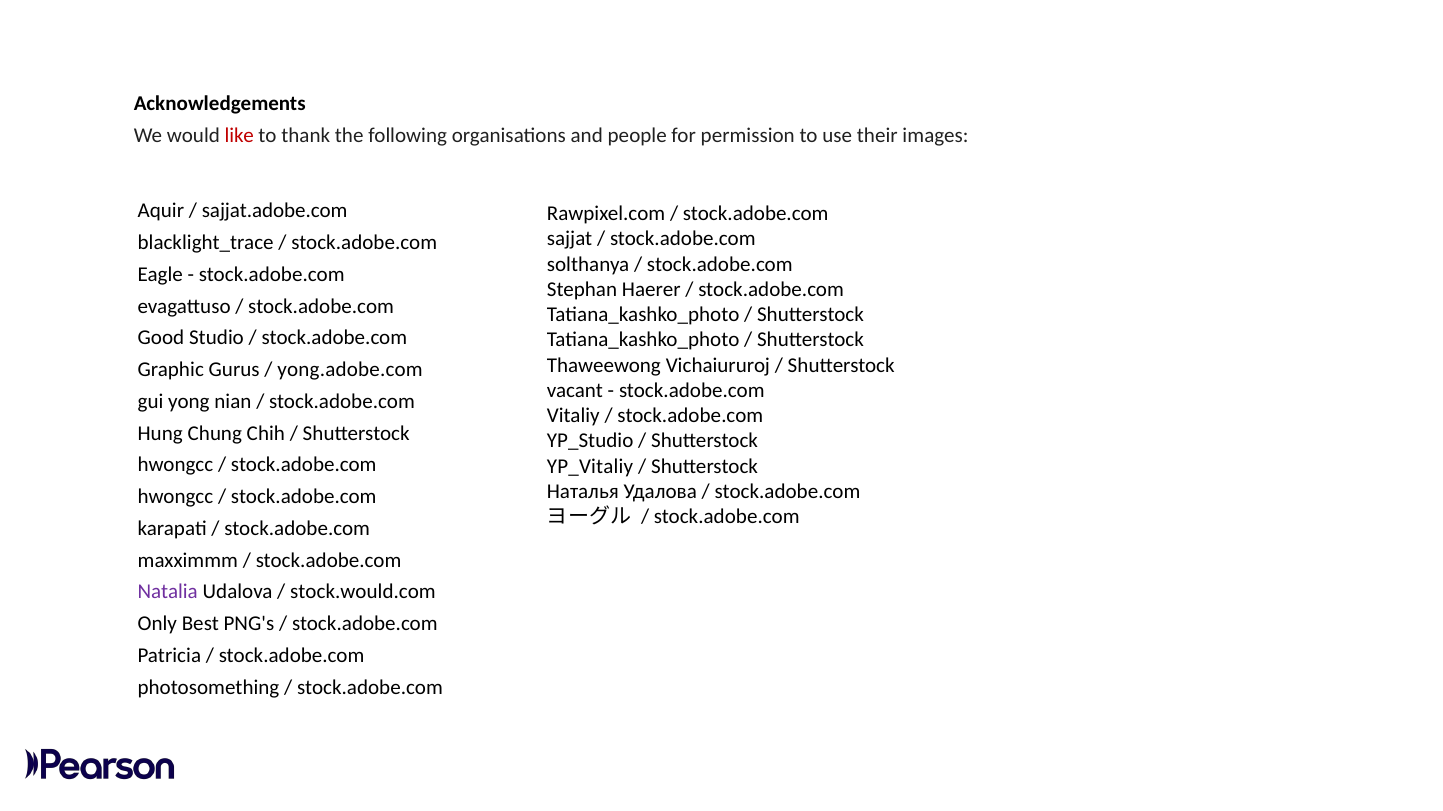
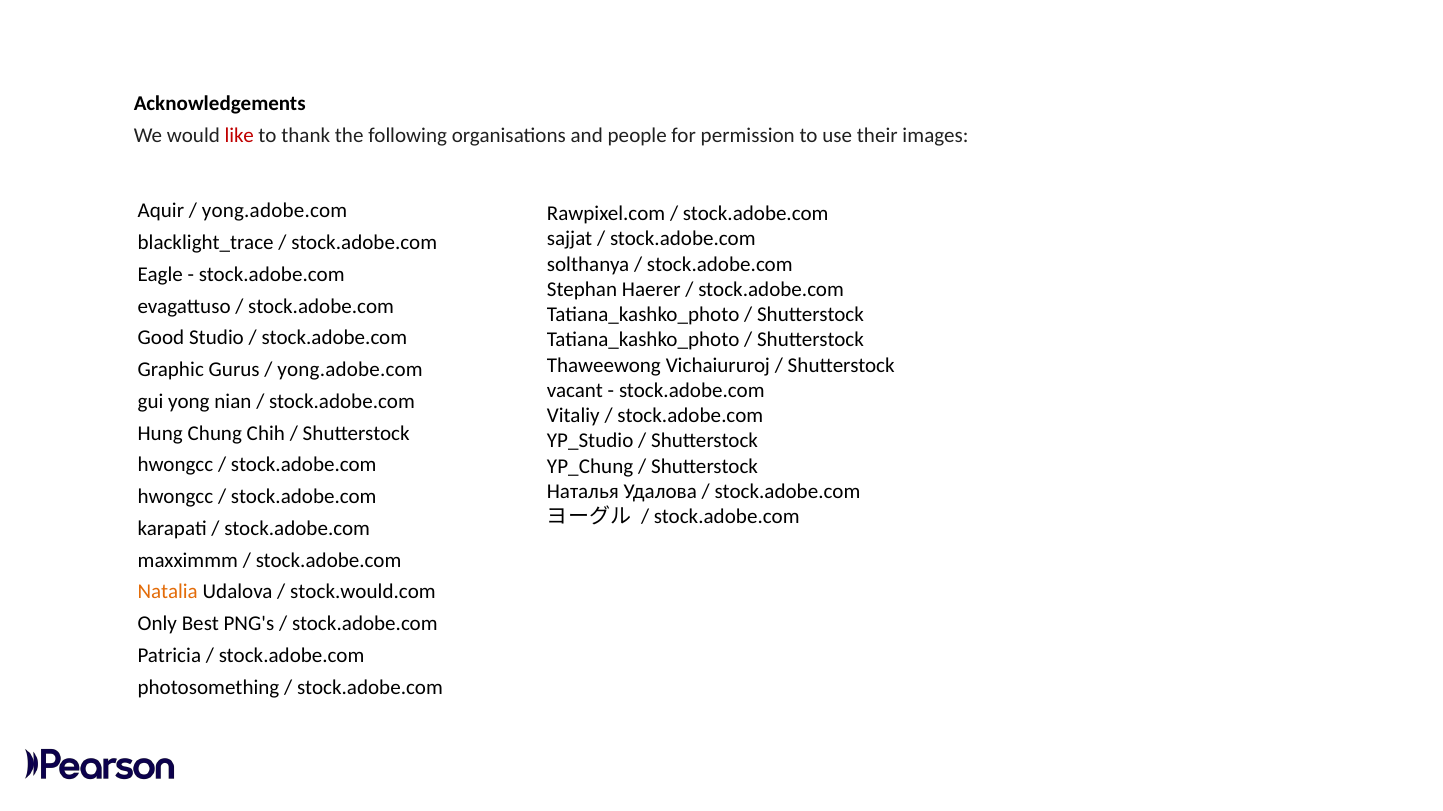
sajjat.adobe.com: sajjat.adobe.com -> yong.adobe.com (275, 211)
YP_Vitaliy: YP_Vitaliy -> YP_Chung (590, 467)
Natalia colour: purple -> orange (168, 593)
